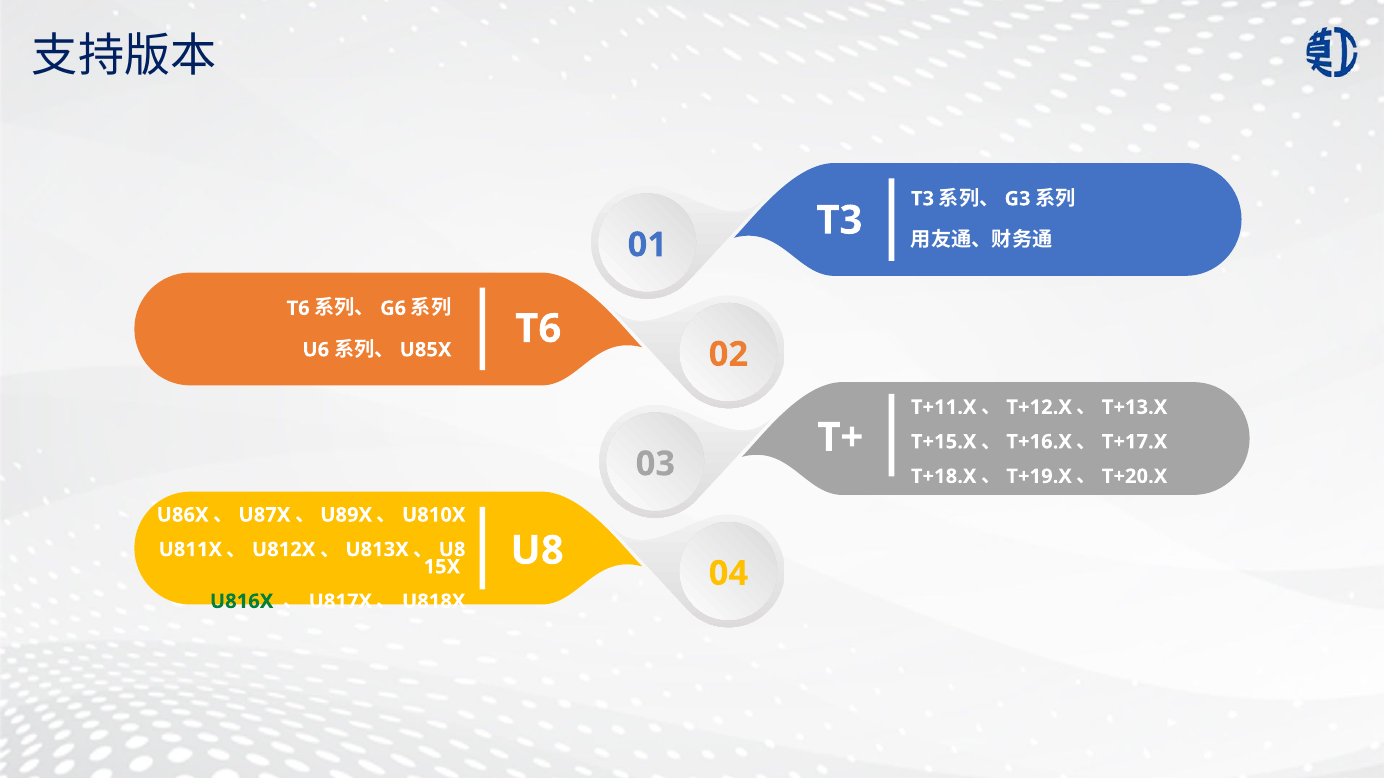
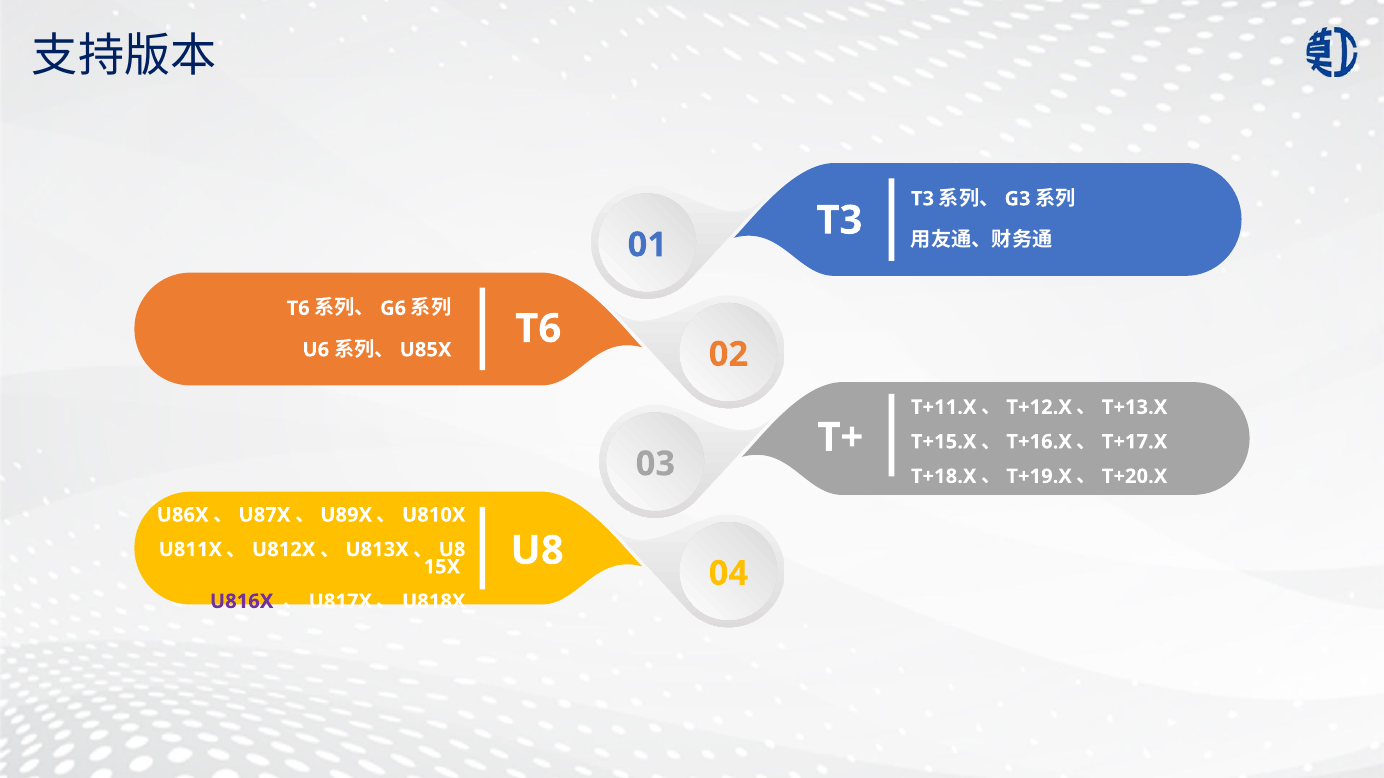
U816X colour: green -> purple (242, 602)
